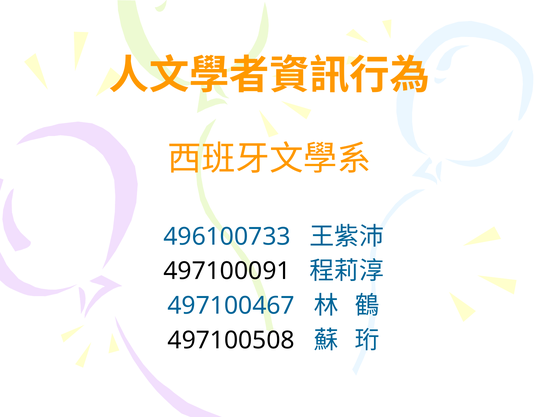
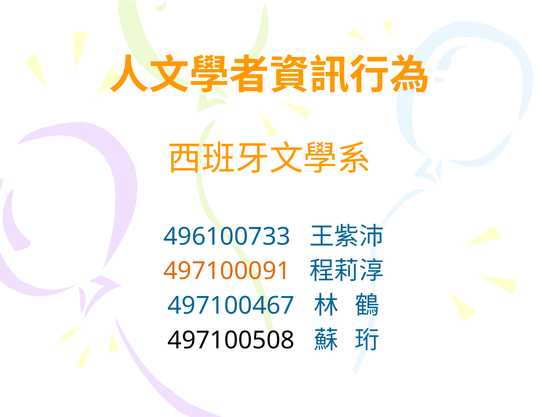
497100091 colour: black -> orange (227, 271)
